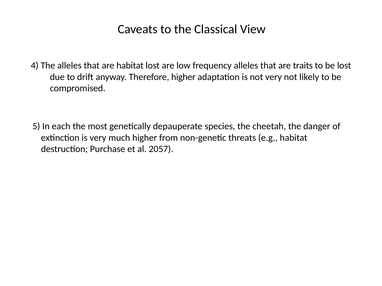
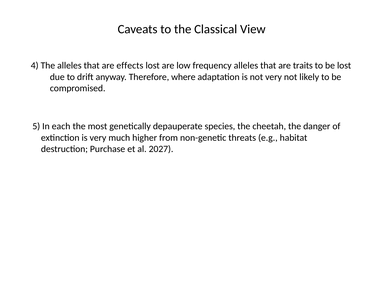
are habitat: habitat -> effects (130, 66)
Therefore higher: higher -> where (183, 77)
2057: 2057 -> 2027 (161, 149)
